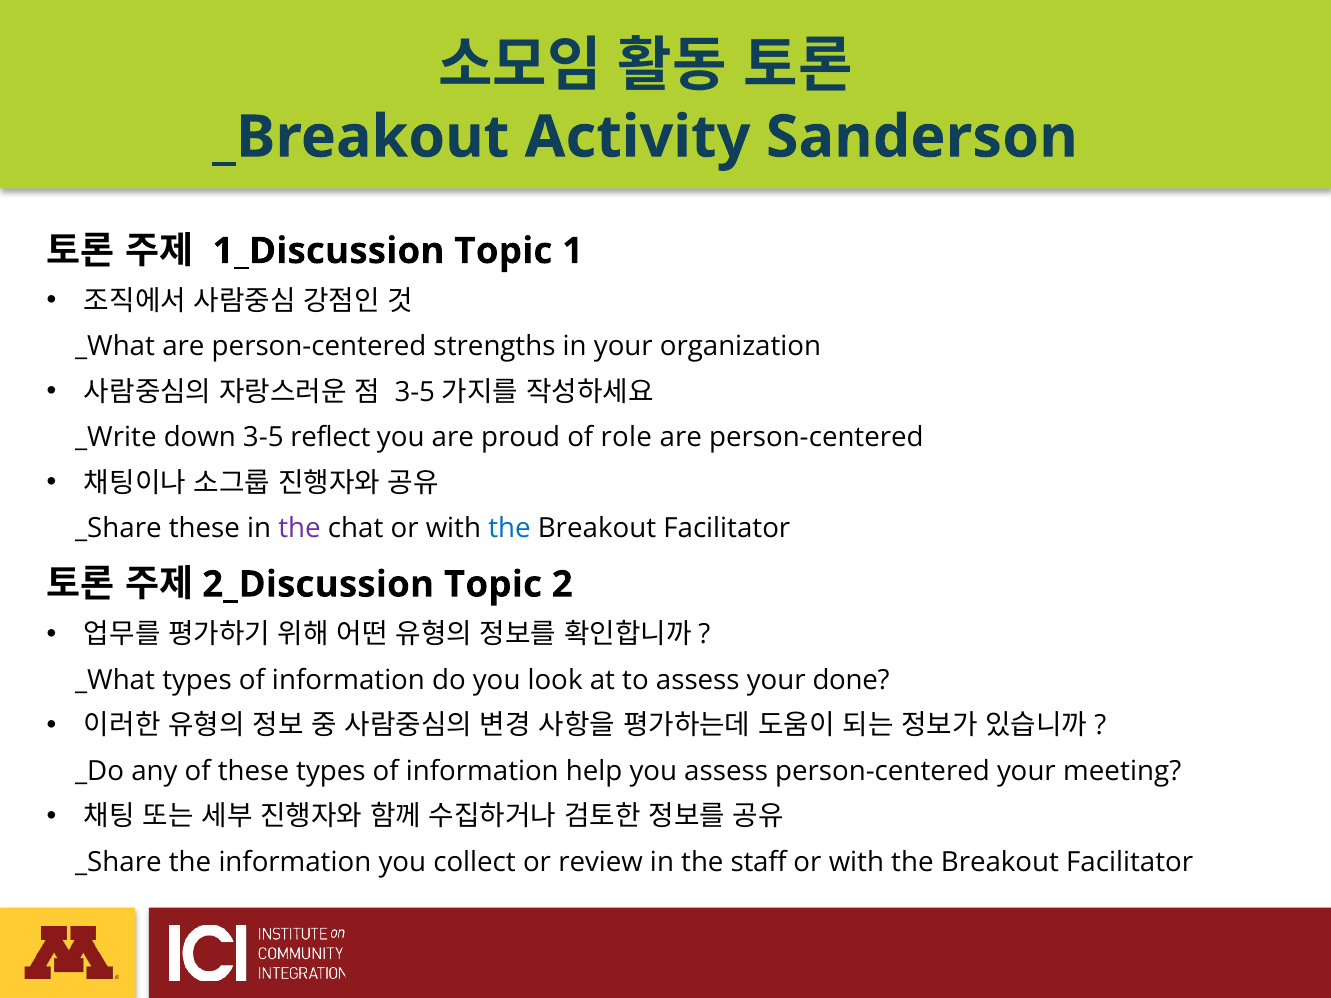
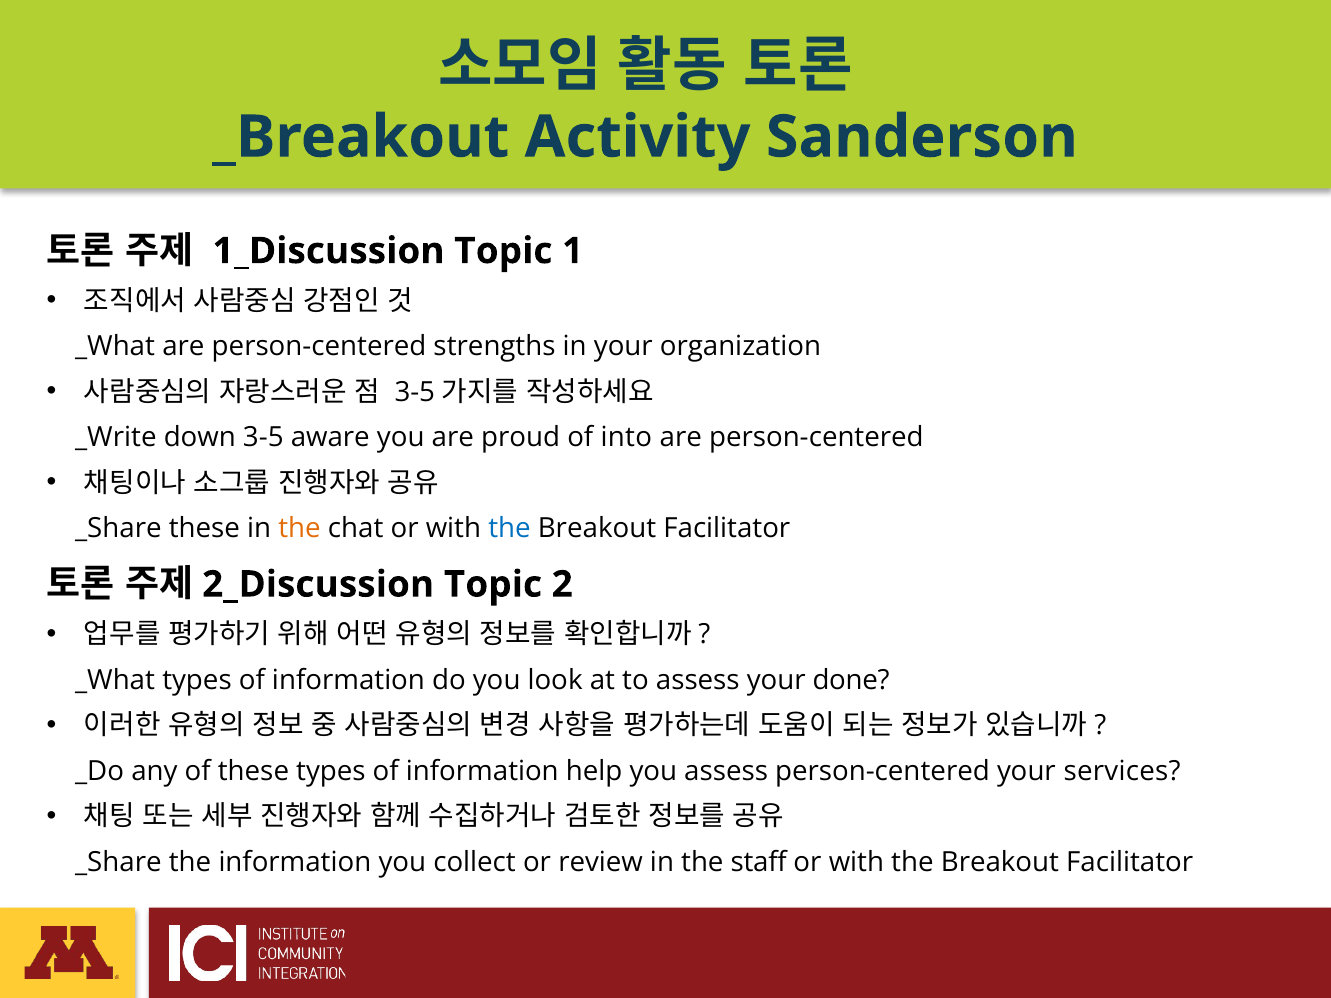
reflect: reflect -> aware (330, 438)
role: role -> into (626, 438)
the colour: purple -> orange (300, 529)
meeting: meeting -> services (1122, 771)
